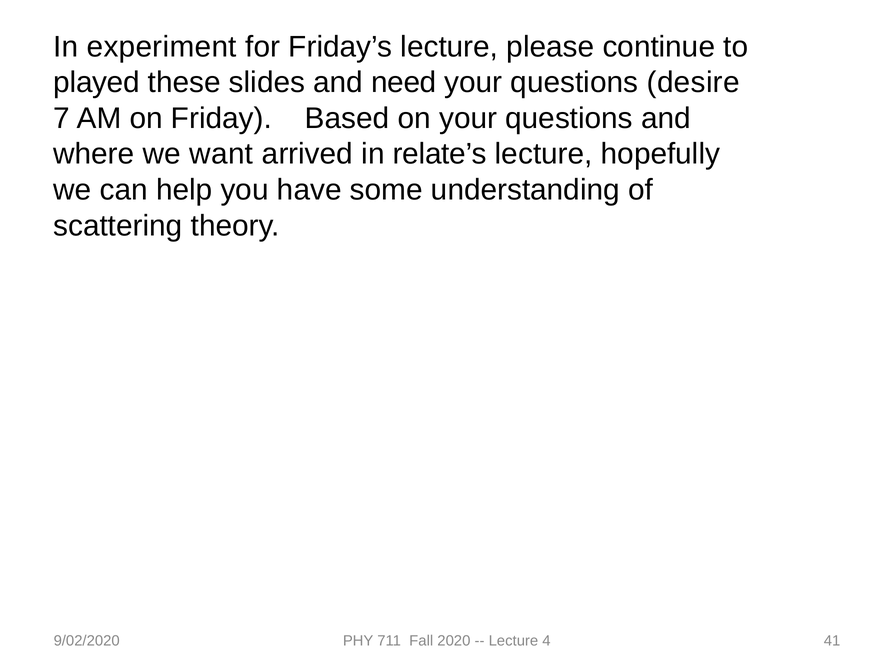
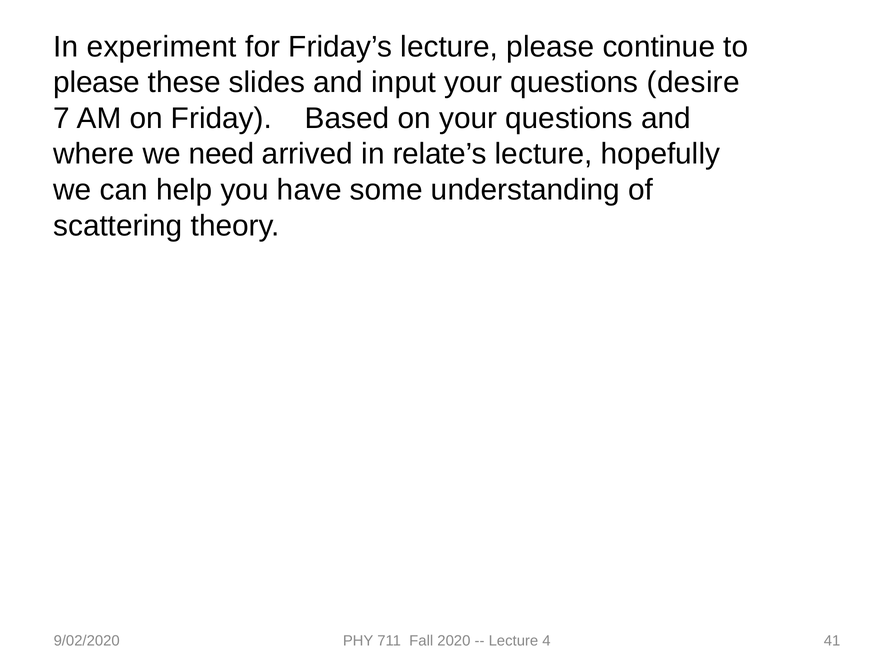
played: played -> please (97, 82)
need: need -> input (404, 82)
want: want -> need (222, 154)
